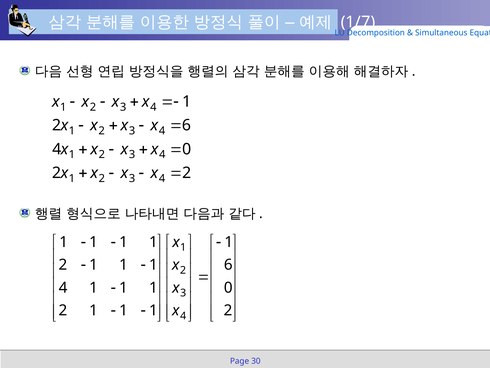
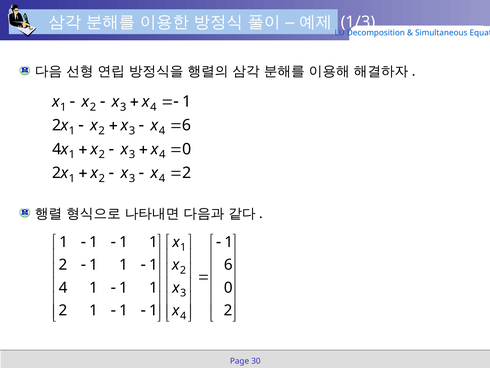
1/7: 1/7 -> 1/3 (358, 22)
